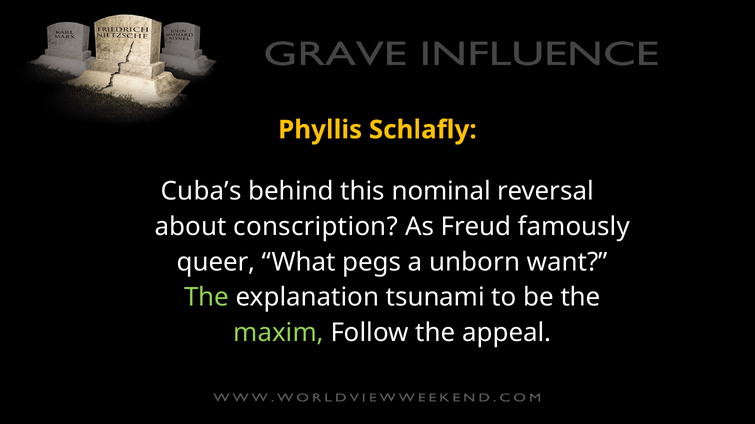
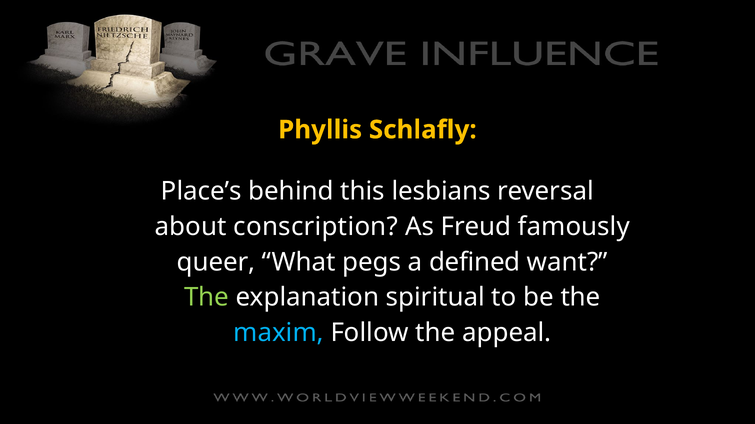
Cuba’s: Cuba’s -> Place’s (201, 192)
nominal: nominal -> lesbians (441, 192)
unborn: unborn -> defined (475, 262)
tsunami: tsunami -> spiritual (435, 298)
maxim colour: light green -> light blue (279, 333)
